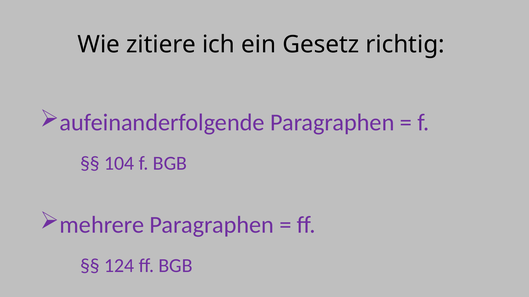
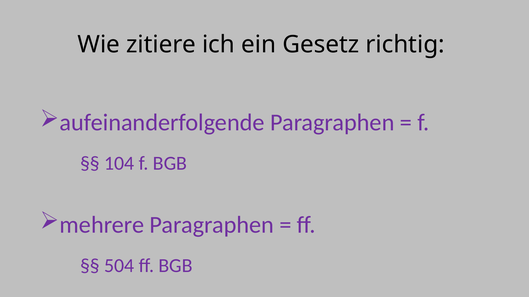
124: 124 -> 504 (119, 266)
